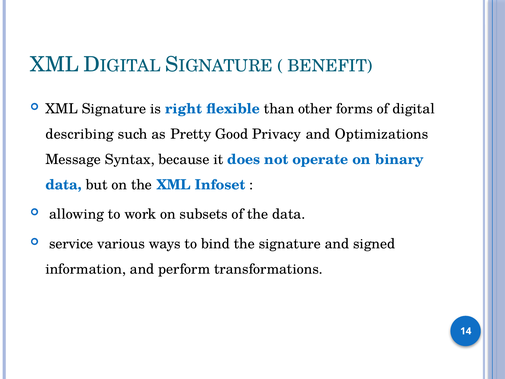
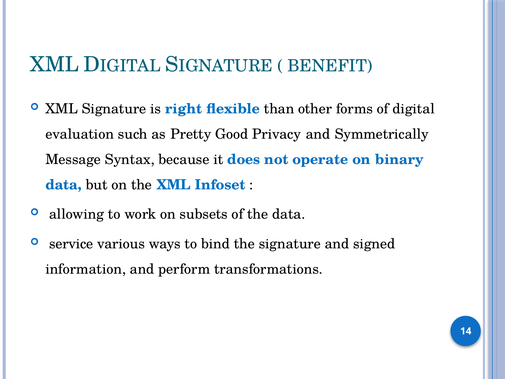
describing: describing -> evaluation (80, 134)
Optimizations: Optimizations -> Symmetrically (382, 134)
